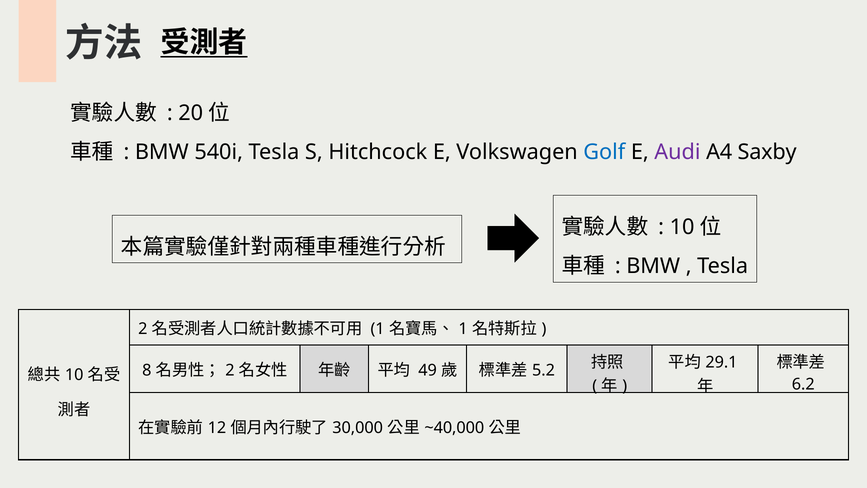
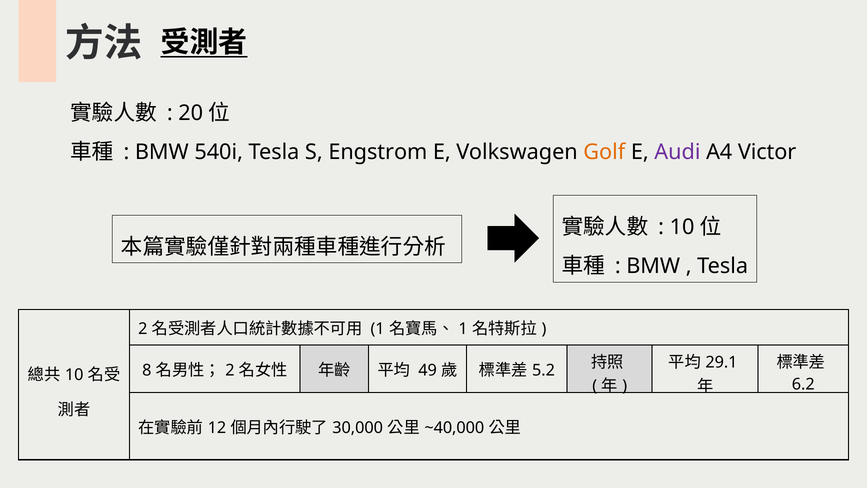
Hitchcock: Hitchcock -> Engstrom (378, 152)
Golf colour: blue -> orange (604, 152)
Saxby: Saxby -> Victor (767, 152)
